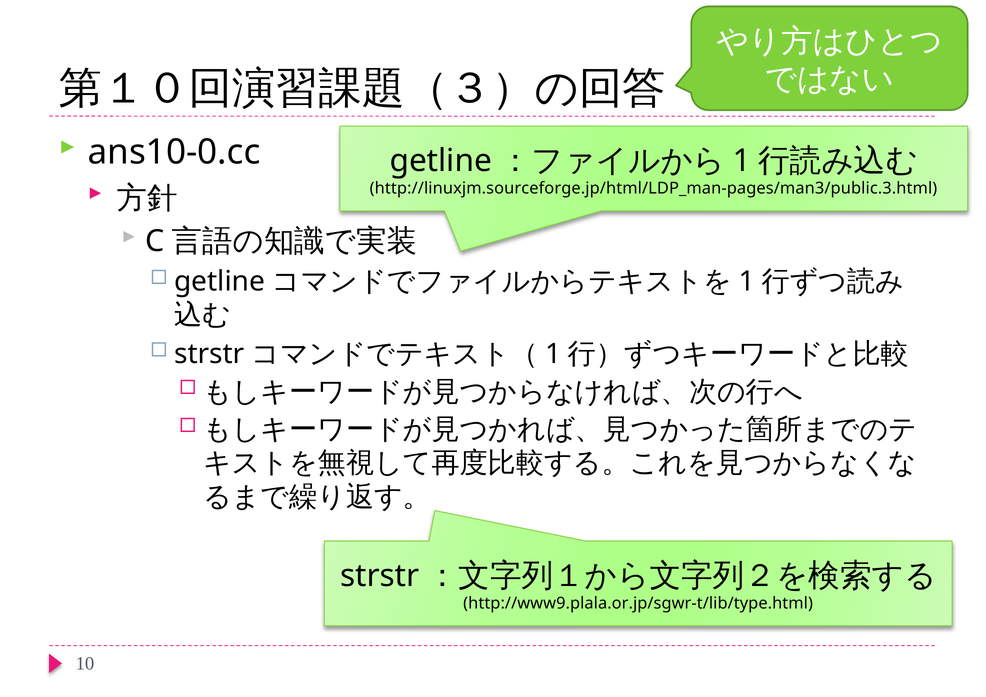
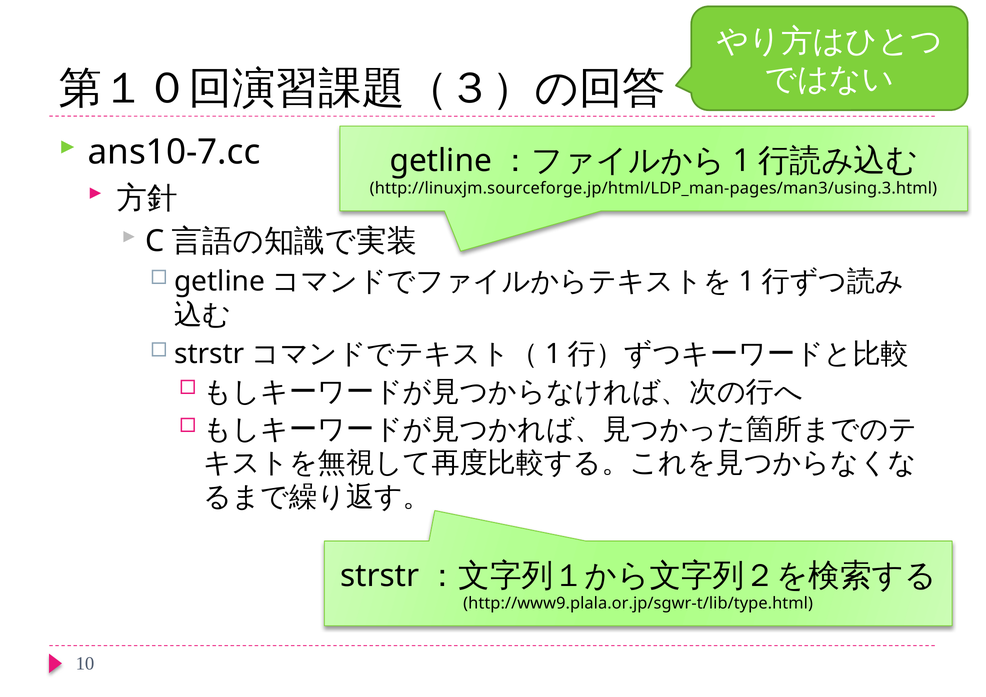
ans10-0.cc: ans10-0.cc -> ans10-7.cc (174, 152)
http://linuxjm.sourceforge.jp/html/LDP_man-pages/man3/public.3.html: http://linuxjm.sourceforge.jp/html/LDP_man-pages/man3/public.3.html -> http://linuxjm.sourceforge.jp/html/LDP_man-pages/man3/using.3.html (653, 189)
